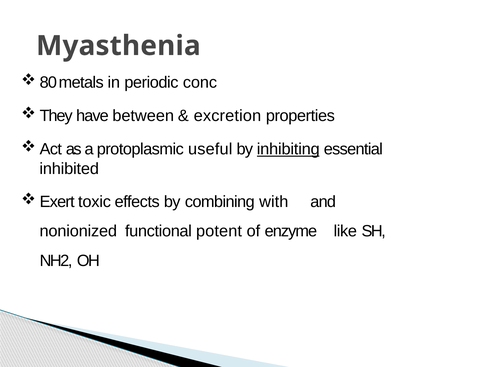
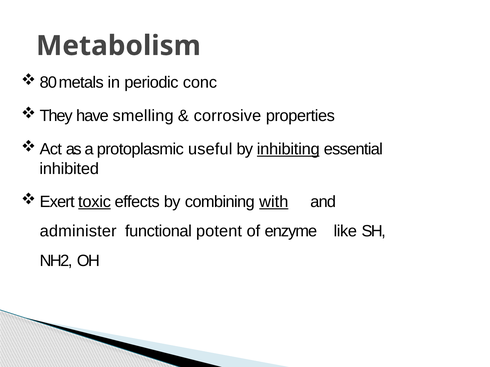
Myasthenia: Myasthenia -> Metabolism (118, 46)
between: between -> smelling (143, 116)
excretion: excretion -> corrosive (227, 116)
toxic underline: none -> present (95, 202)
with underline: none -> present (274, 202)
nonionized: nonionized -> administer (78, 232)
